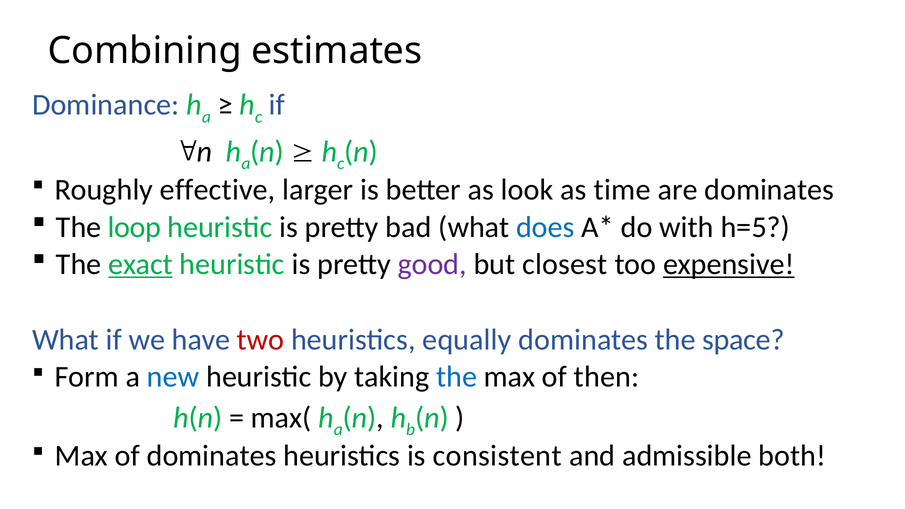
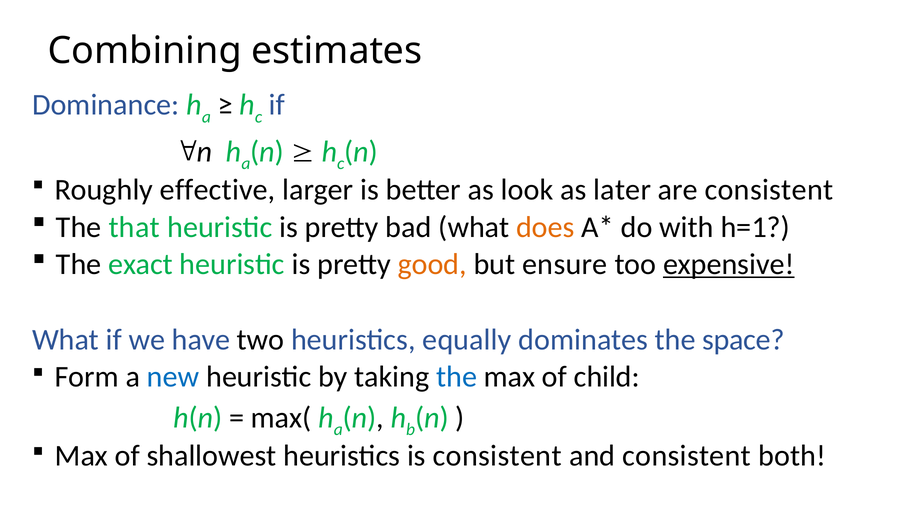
time: time -> later (622, 190)
are dominates: dominates -> consistent (769, 190)
loop: loop -> that (134, 227)
does colour: blue -> orange (545, 227)
h=5: h=5 -> h=1 (755, 227)
exact underline: present -> none (140, 264)
good colour: purple -> orange (432, 264)
closest: closest -> ensure (565, 264)
two colour: red -> black (261, 340)
then: then -> child (607, 377)
of dominates: dominates -> shallowest (212, 456)
and admissible: admissible -> consistent (687, 456)
